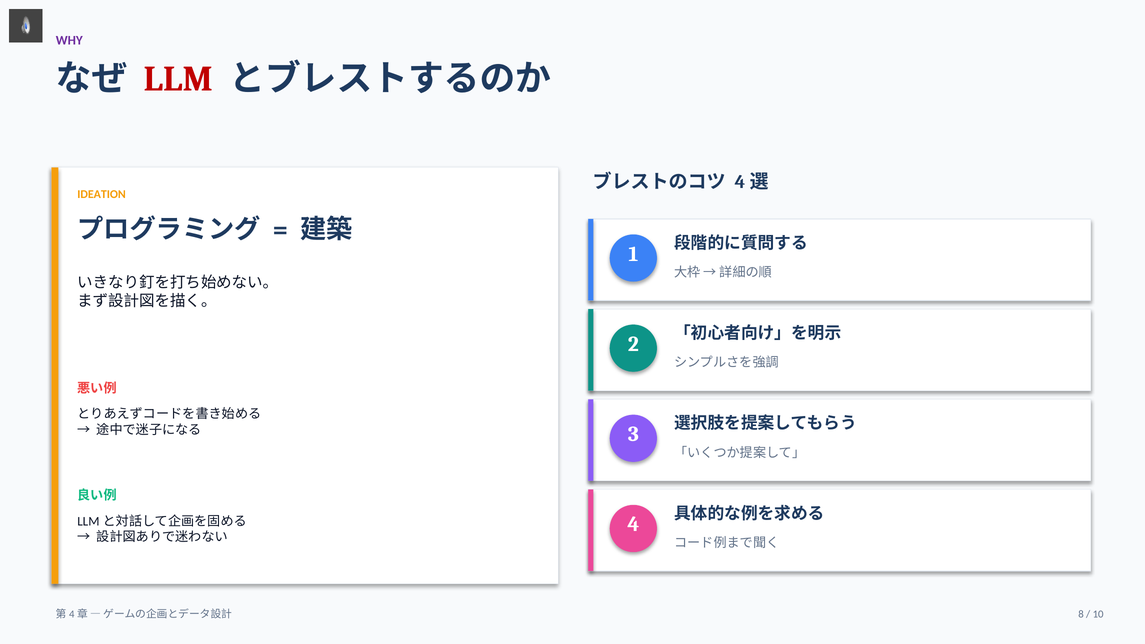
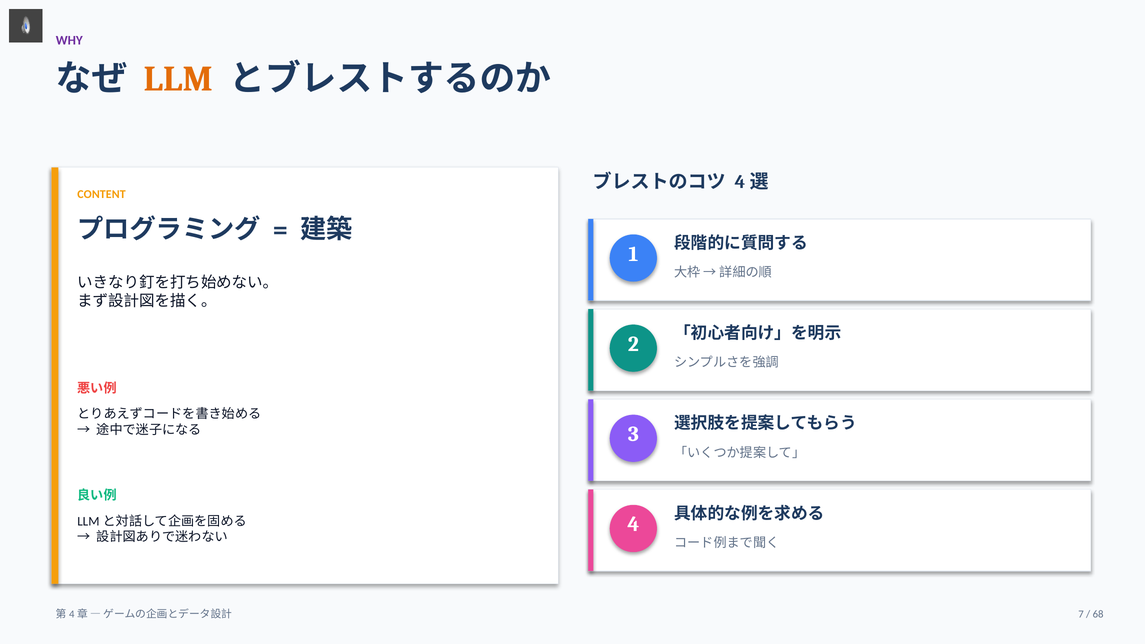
LLM colour: red -> orange (178, 79)
IDEATION: IDEATION -> CONTENT (101, 194)
8: 8 -> 7 (1081, 614)
10: 10 -> 68 (1098, 614)
